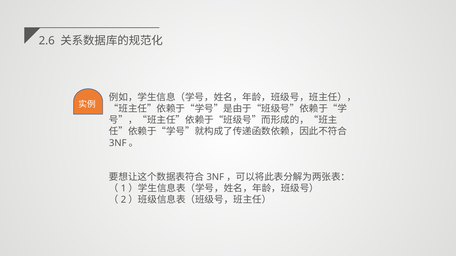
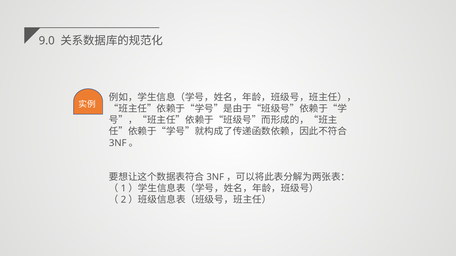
2.6: 2.6 -> 9.0 (47, 41)
